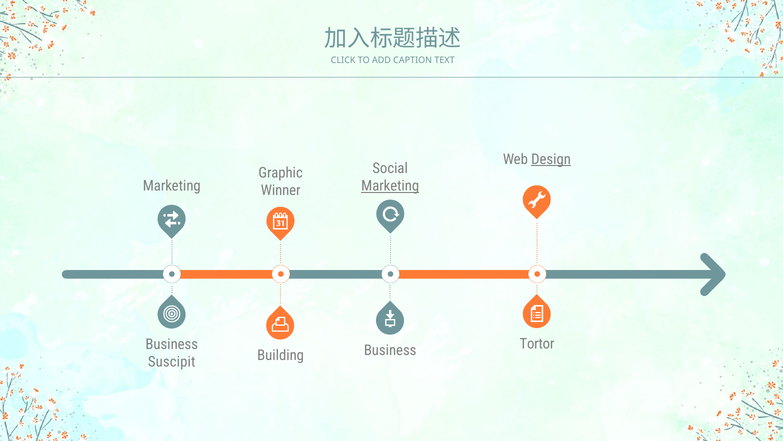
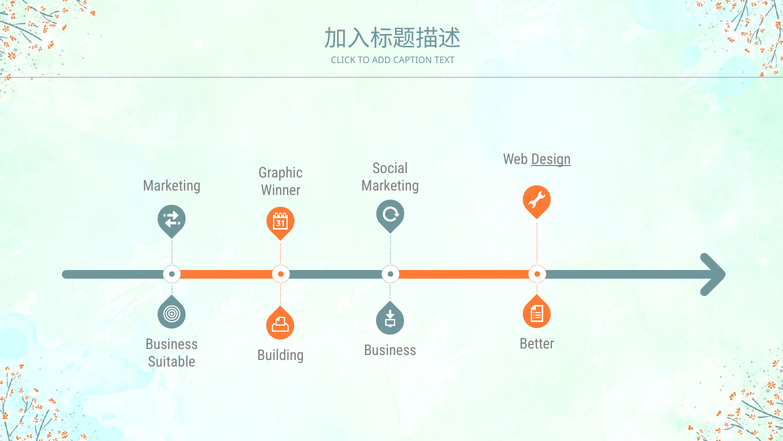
Marketing underline: present -> none (390, 186)
Tortor: Tortor -> Better (537, 344)
Suscipit: Suscipit -> Suitable (172, 362)
